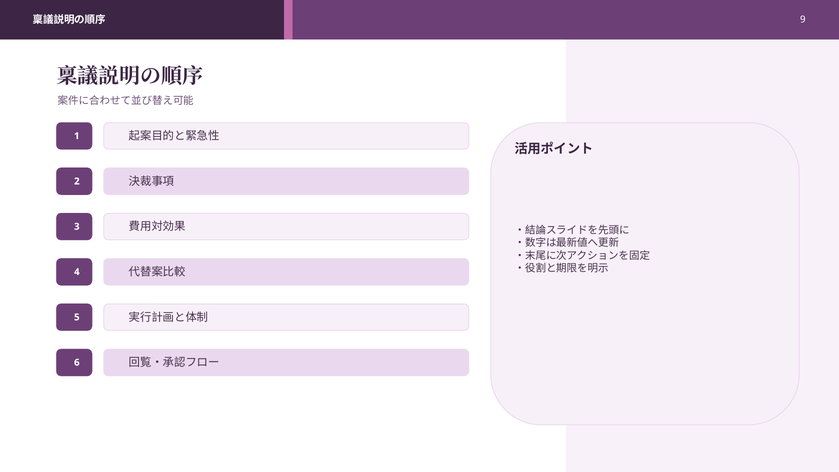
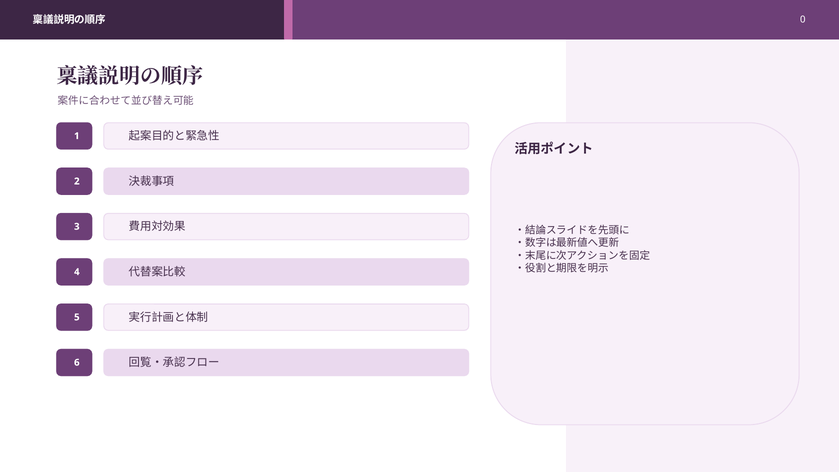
9: 9 -> 0 (803, 20)
